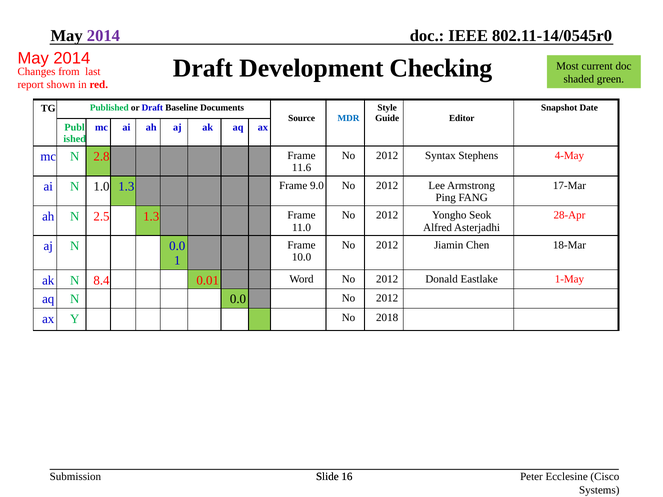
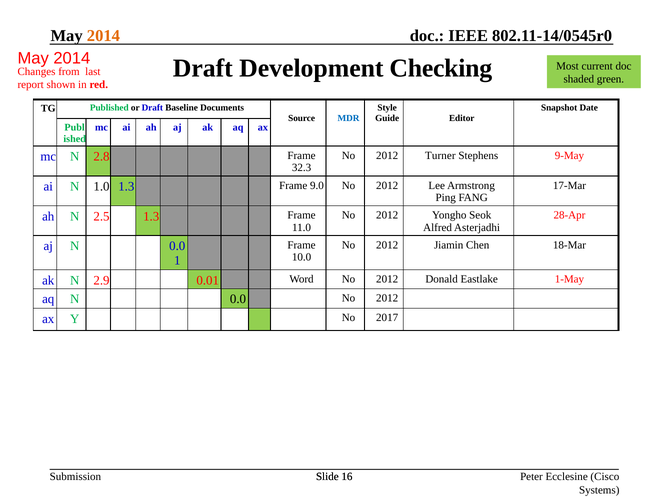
2014 colour: purple -> orange (103, 36)
Syntax: Syntax -> Turner (440, 156)
4-May: 4-May -> 9-May (569, 156)
11.6: 11.6 -> 32.3 (302, 168)
8.4: 8.4 -> 2.9 (102, 281)
2018: 2018 -> 2017 (387, 318)
